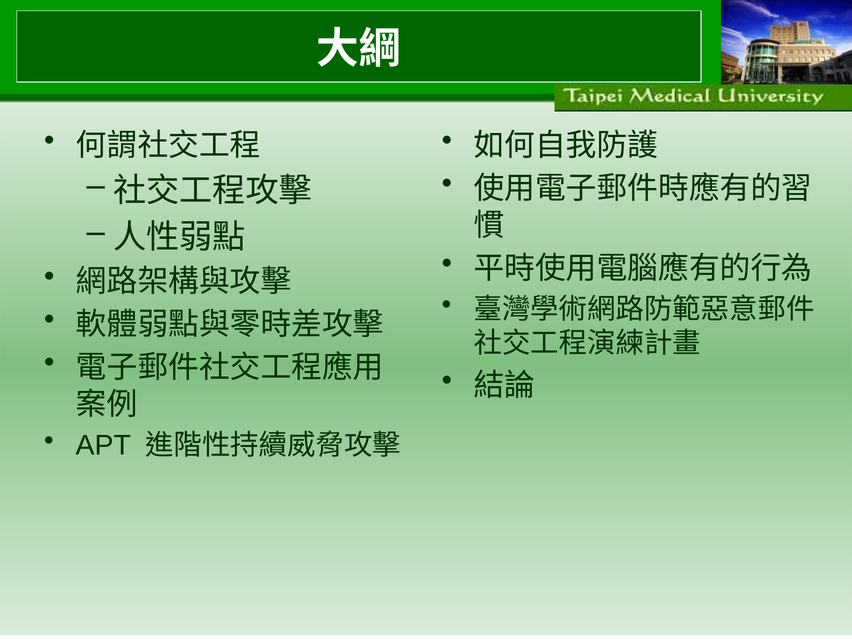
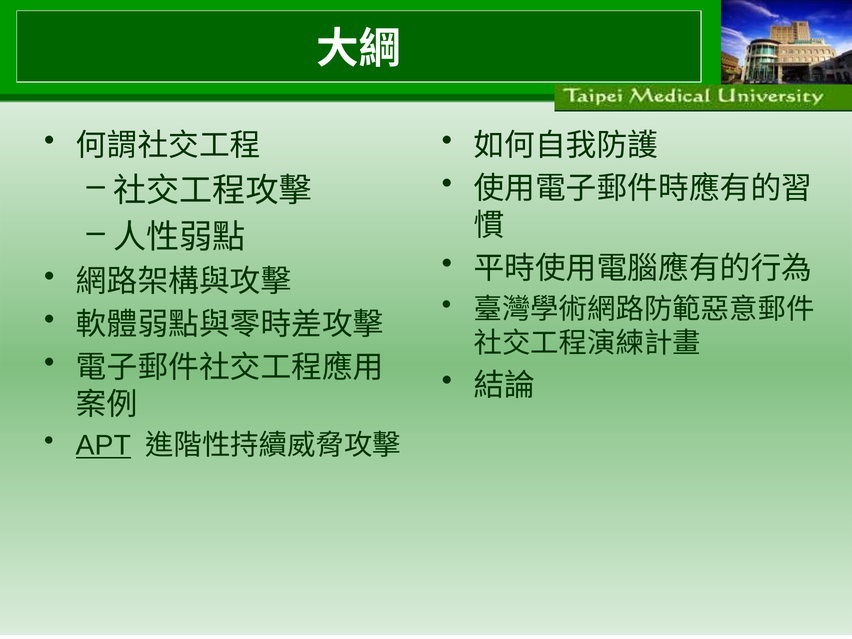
APT underline: none -> present (104, 445)
